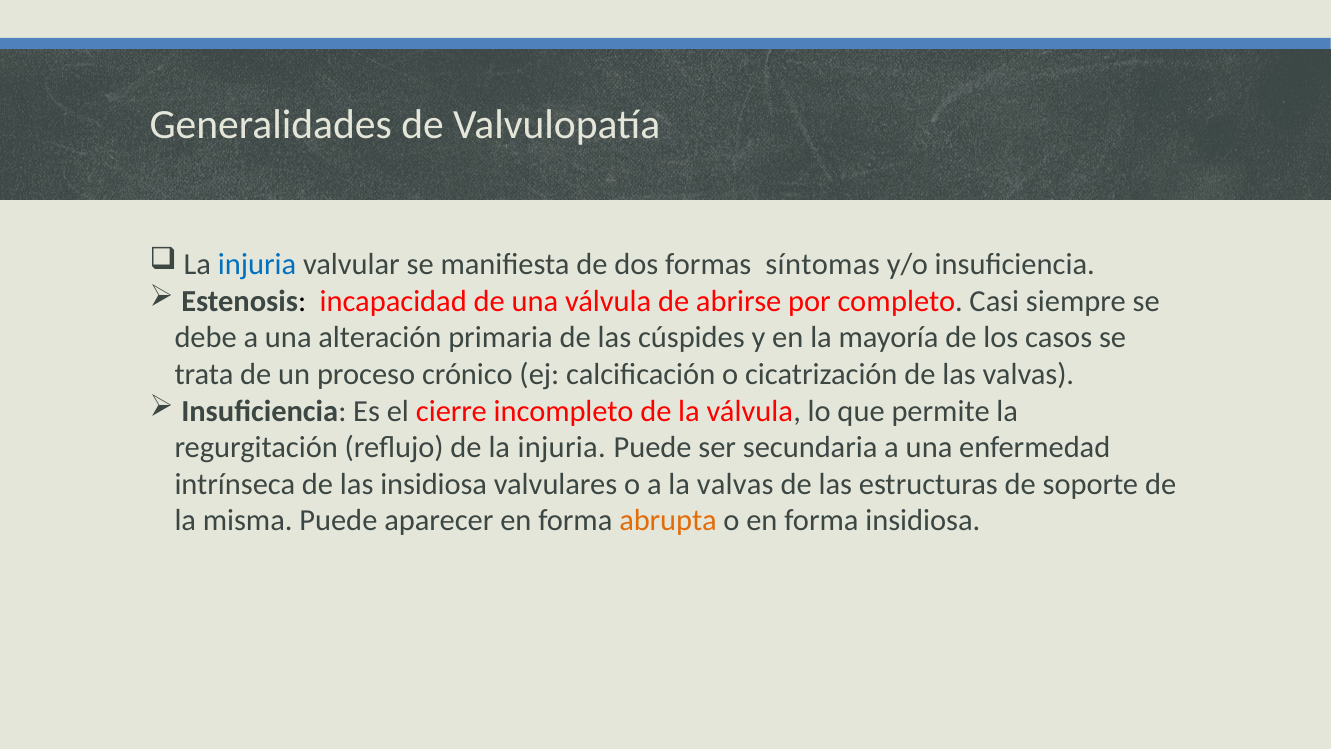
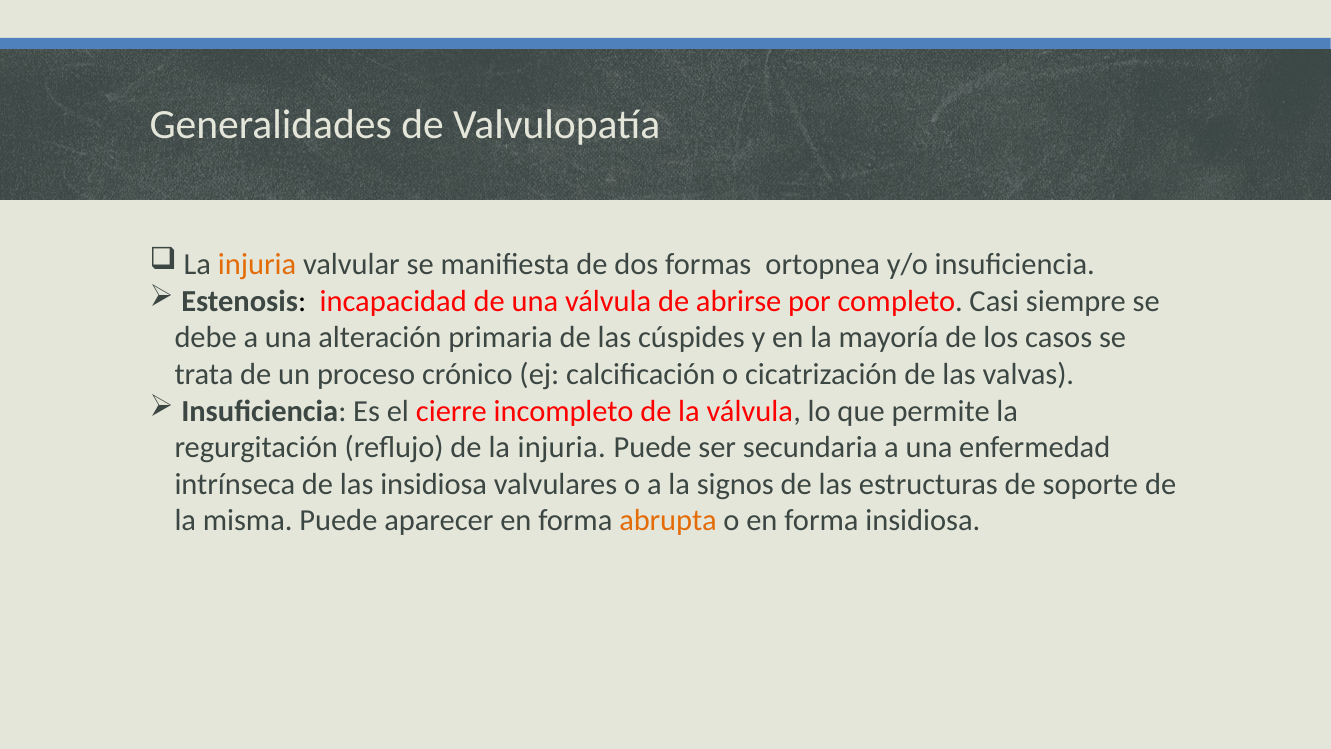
injuria colour: blue -> orange (257, 264)
síntomas: síntomas -> ortopnea (823, 264)
la valvas: valvas -> signos (735, 484)
